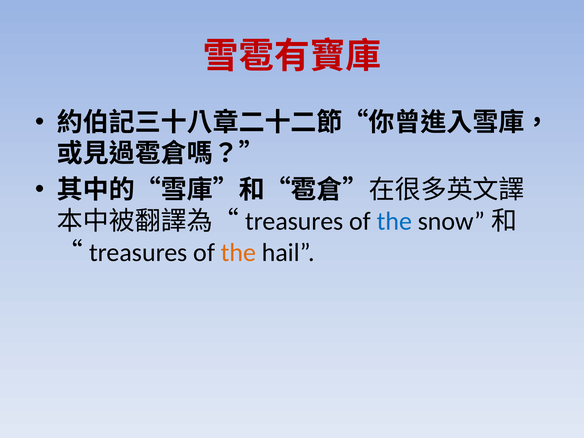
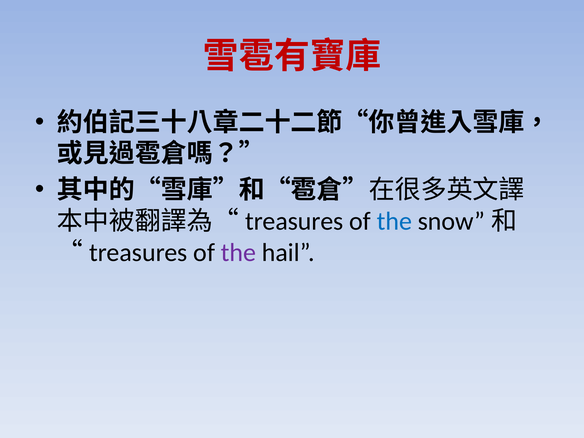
the colour: orange -> purple (238, 252)
